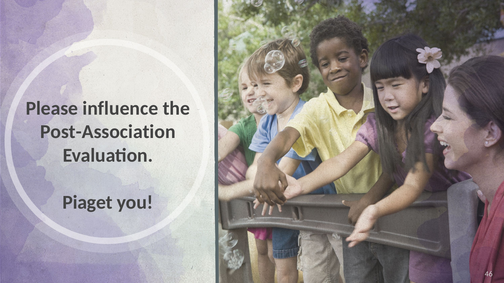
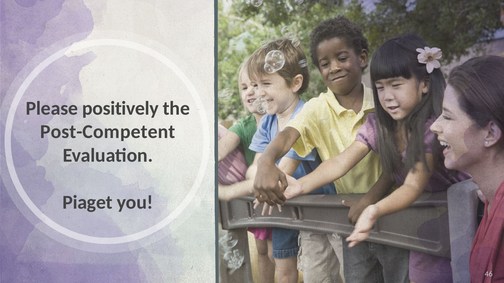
influence: influence -> positively (121, 109)
Post-Association: Post-Association -> Post-Competent (108, 132)
